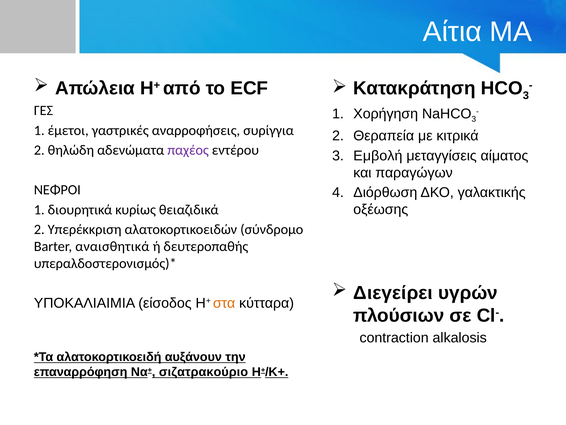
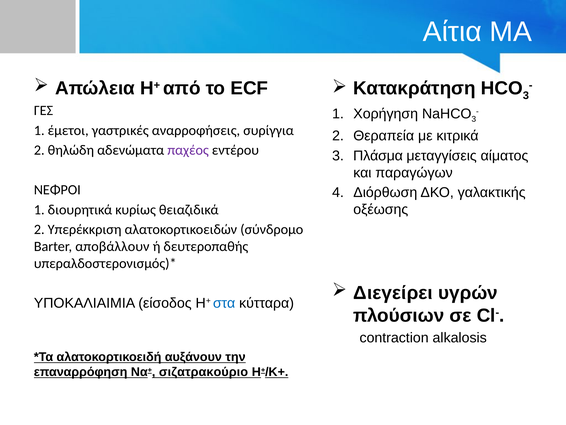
Εμβολή: Εμβολή -> Πλάσμα (378, 156)
αναισθητικά: αναισθητικά -> αποβάλλουν (112, 246)
στα colour: orange -> blue (224, 303)
